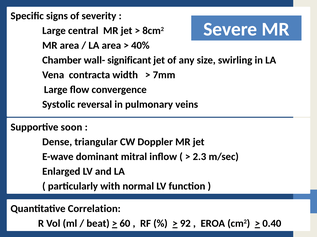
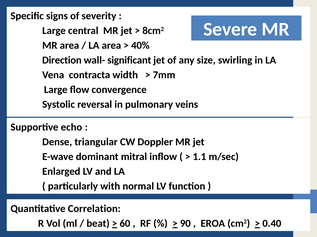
Chamber: Chamber -> Direction (62, 60)
soon: soon -> echo (72, 128)
2.3: 2.3 -> 1.1 (199, 157)
92: 92 -> 90 (185, 224)
